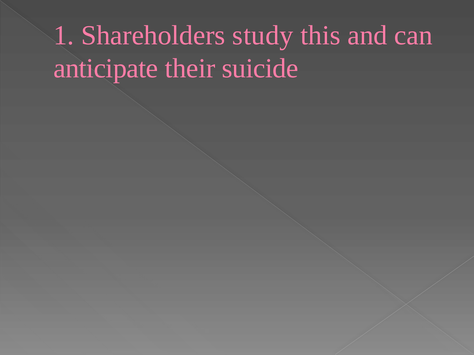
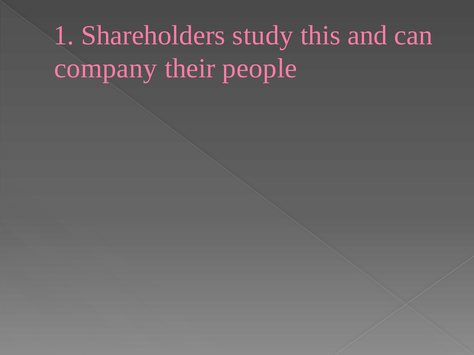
anticipate: anticipate -> company (106, 69)
suicide: suicide -> people (260, 69)
